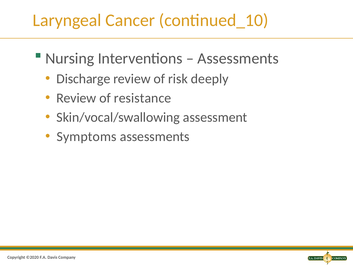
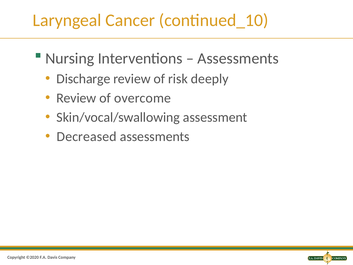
resistance: resistance -> overcome (143, 98)
Symptoms: Symptoms -> Decreased (87, 136)
